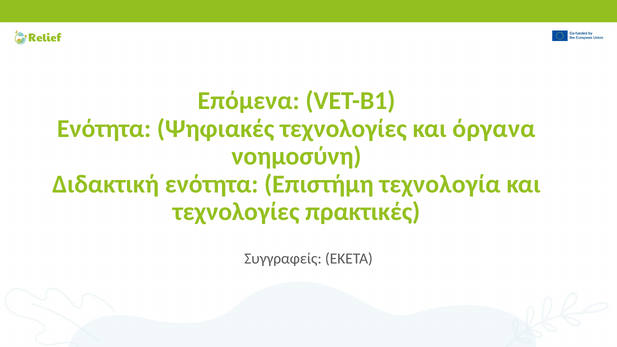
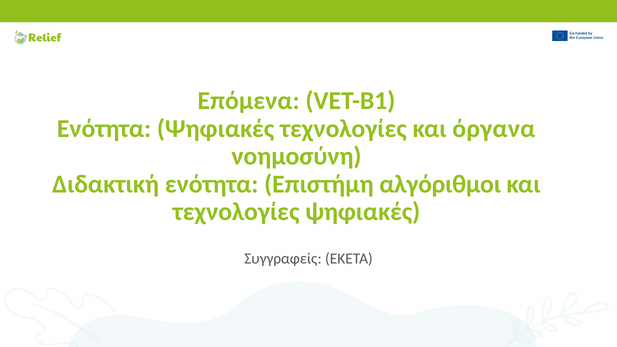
τεχνολογία: τεχνολογία -> αλγόριθμοι (440, 184)
τεχνολογίες πρακτικές: πρακτικές -> ψηφιακές (363, 212)
